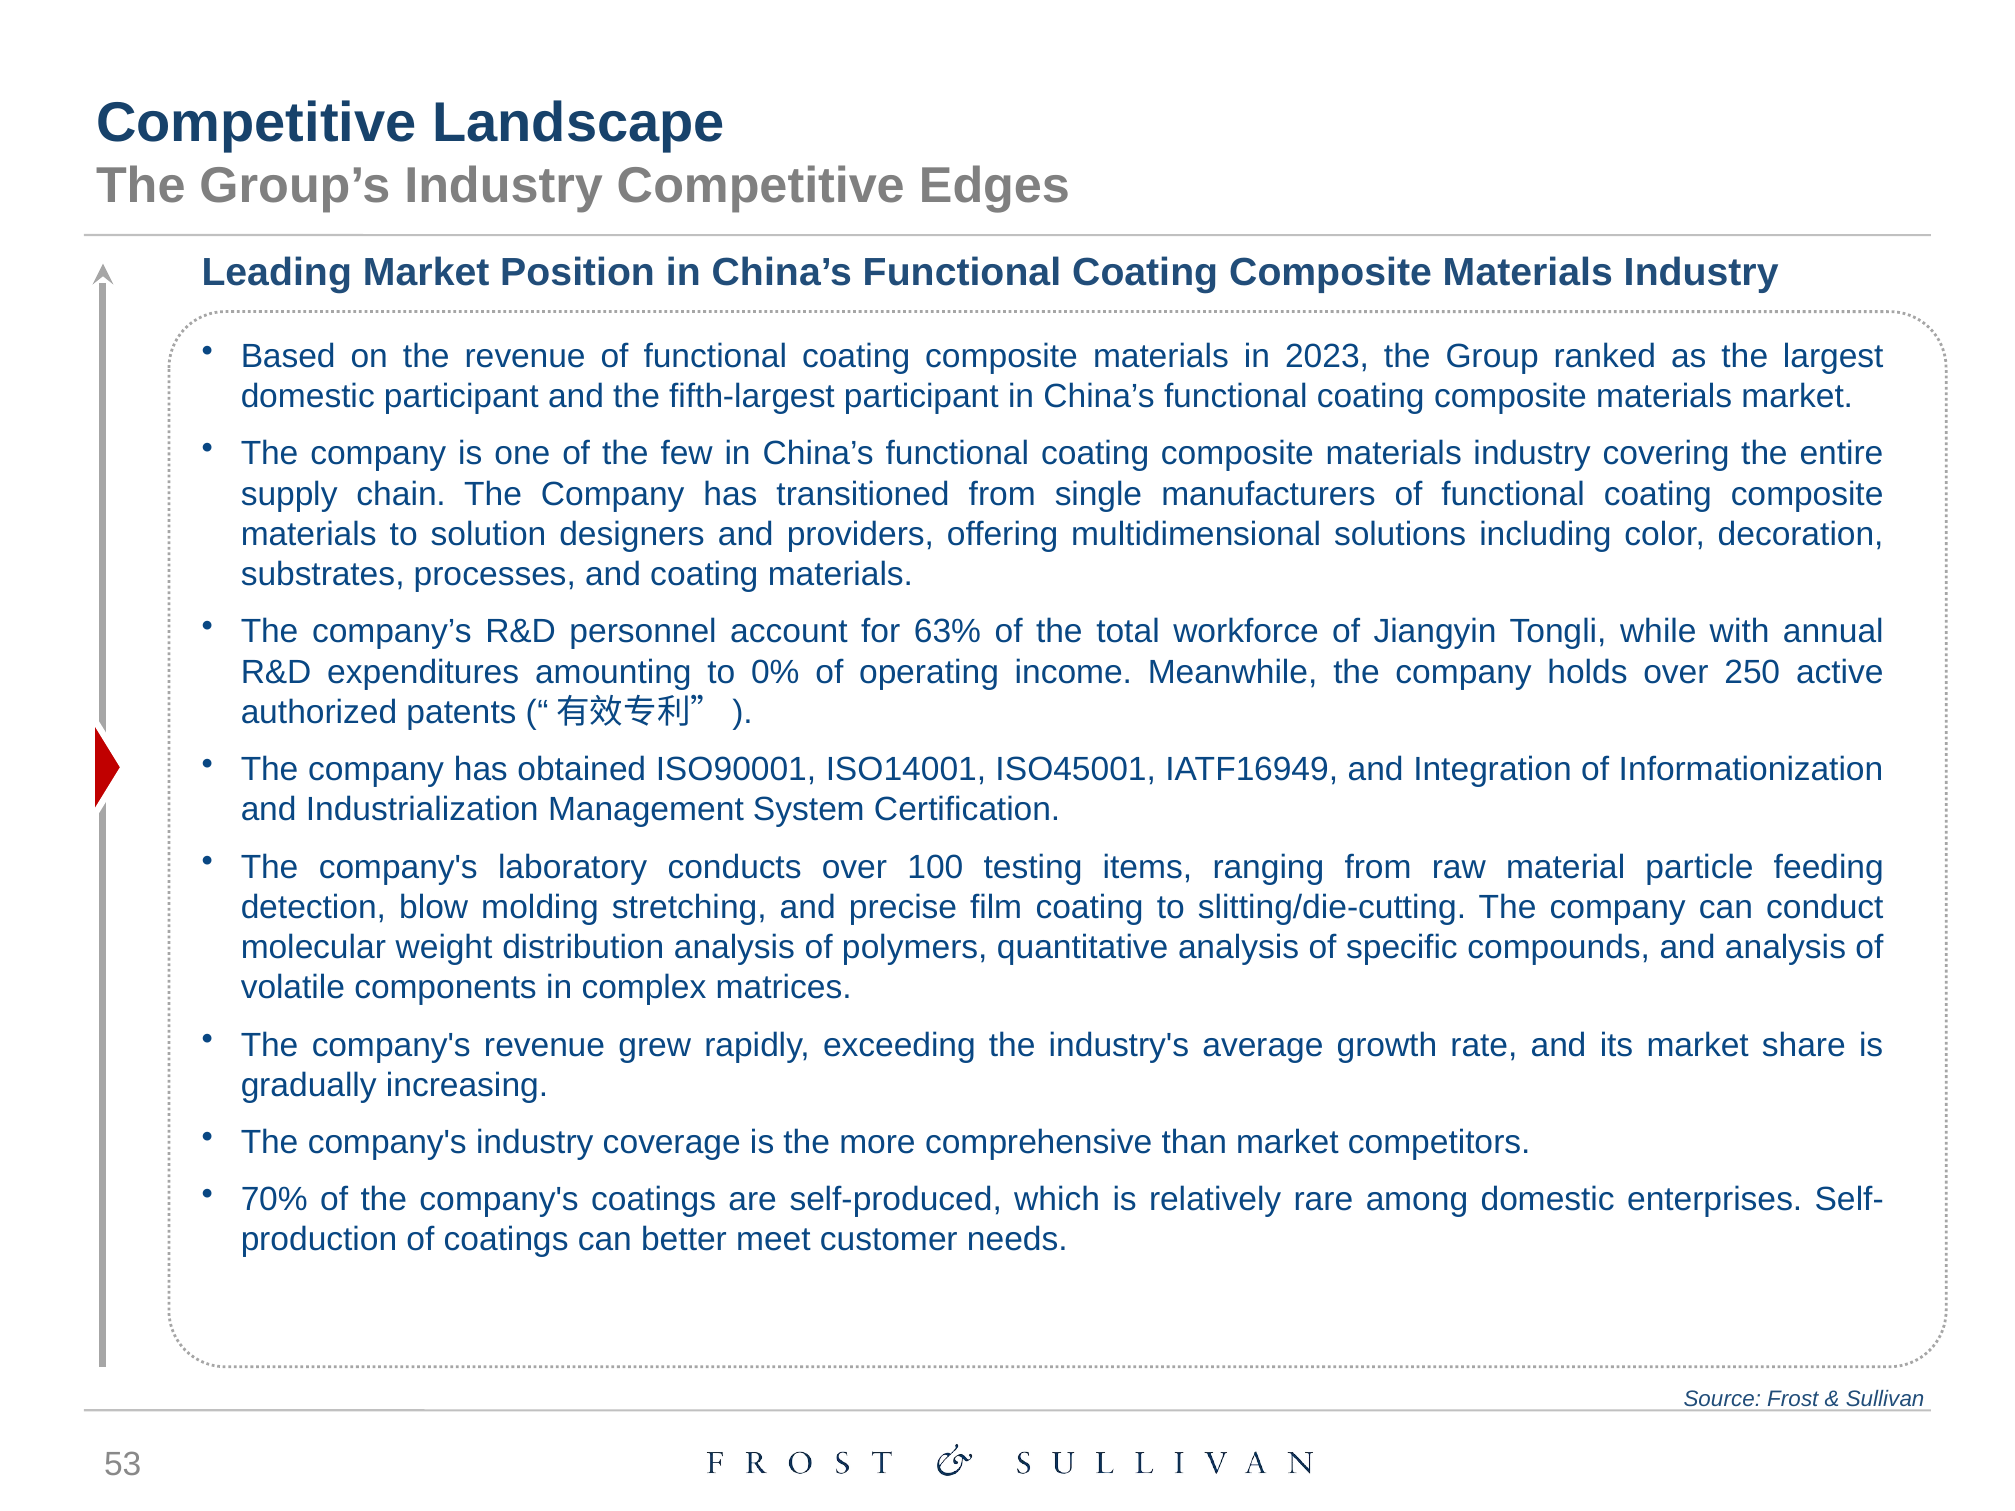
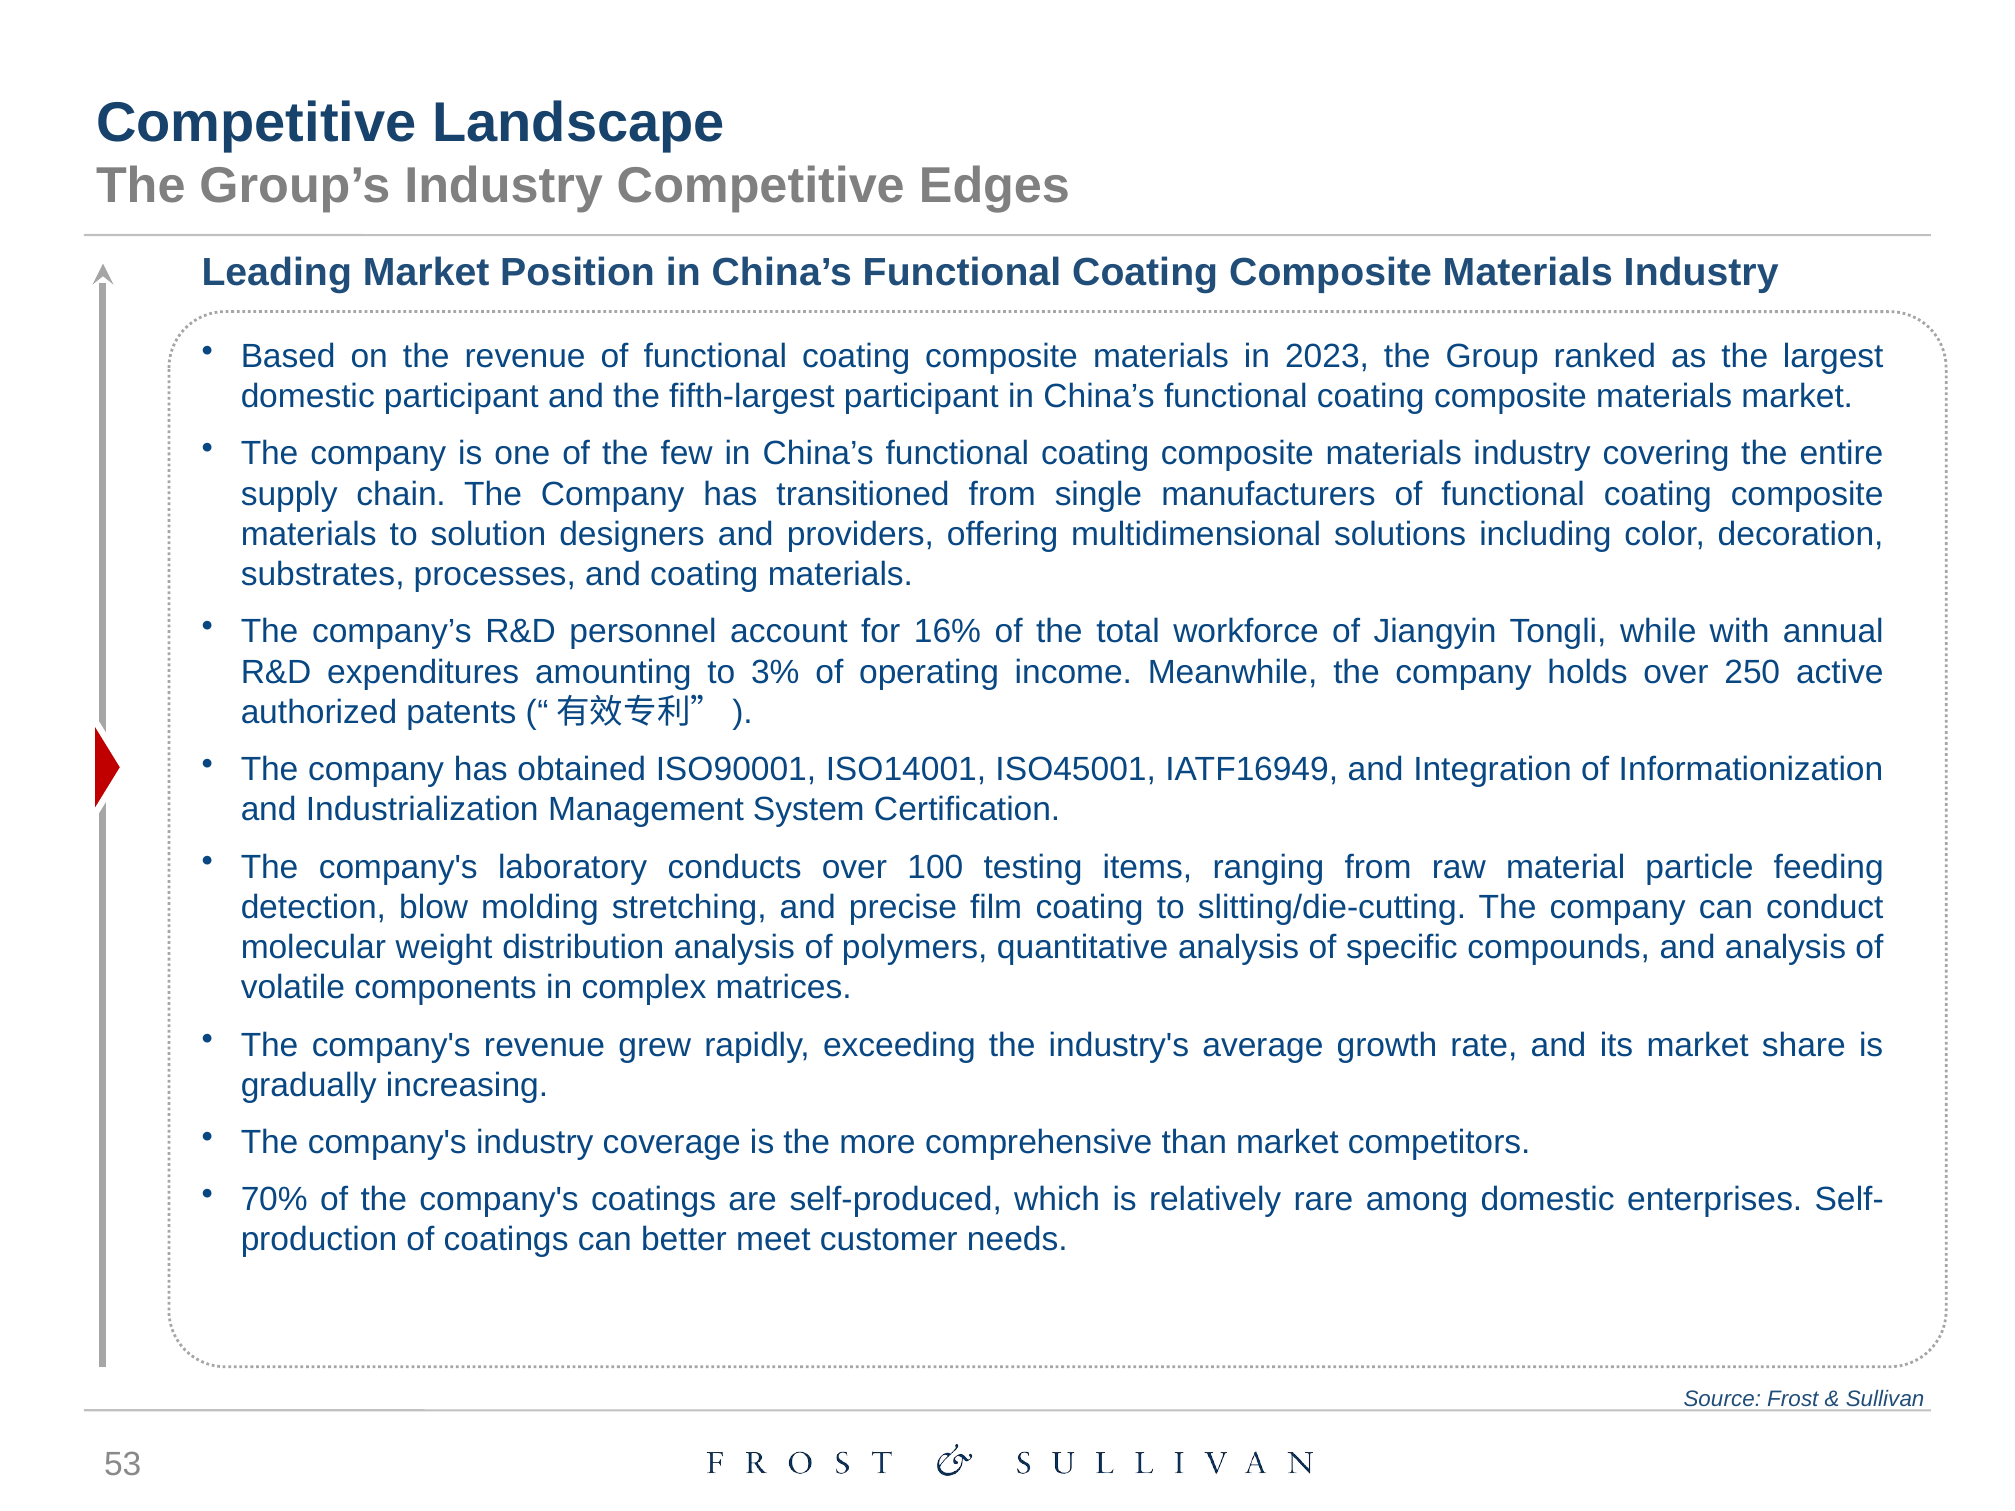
63%: 63% -> 16% (947, 632)
0%: 0% -> 3% (775, 672)
